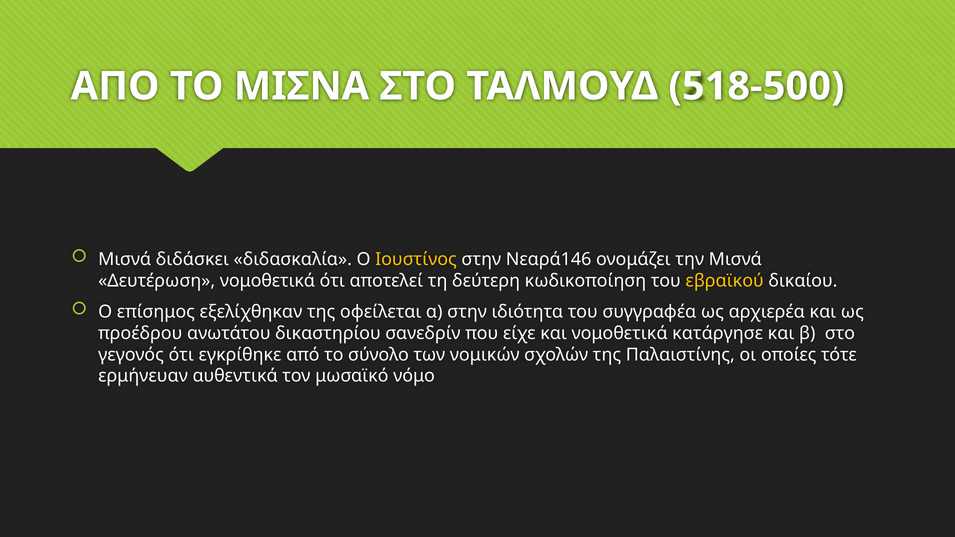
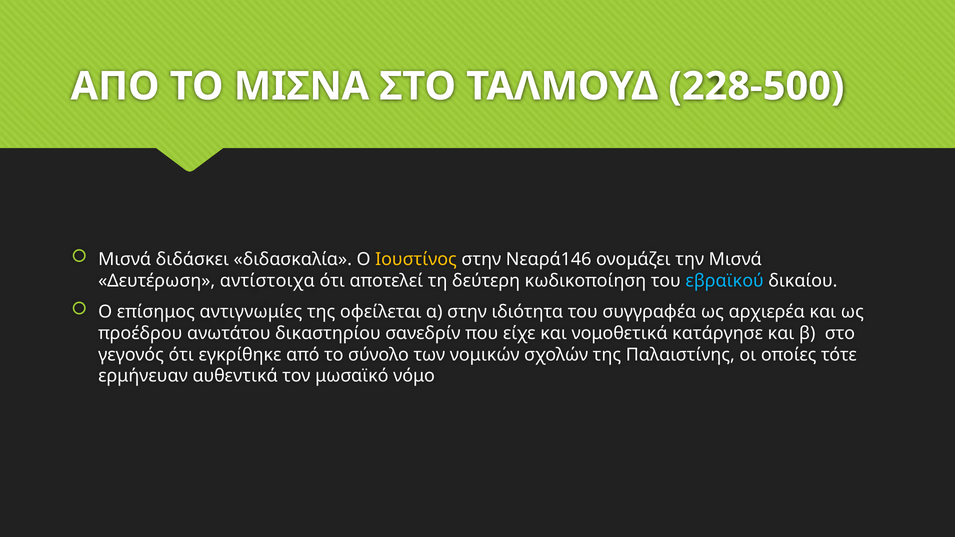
518-500: 518-500 -> 228-500 (756, 86)
Δευτέρωση νομοθετικά: νομοθετικά -> αντίστοιχα (267, 281)
εβραϊκού colour: yellow -> light blue (725, 281)
εξελίχθηκαν: εξελίχθηκαν -> αντιγνωμίες (251, 312)
